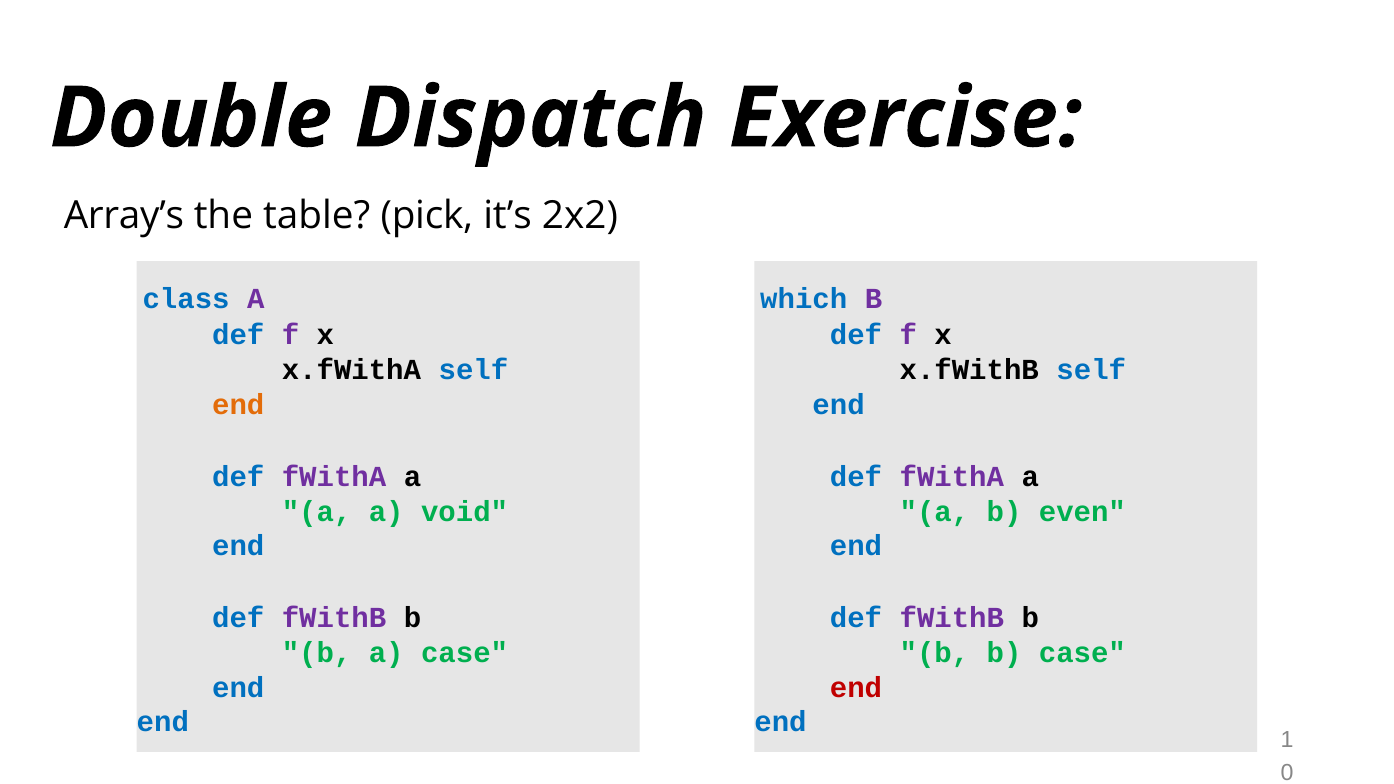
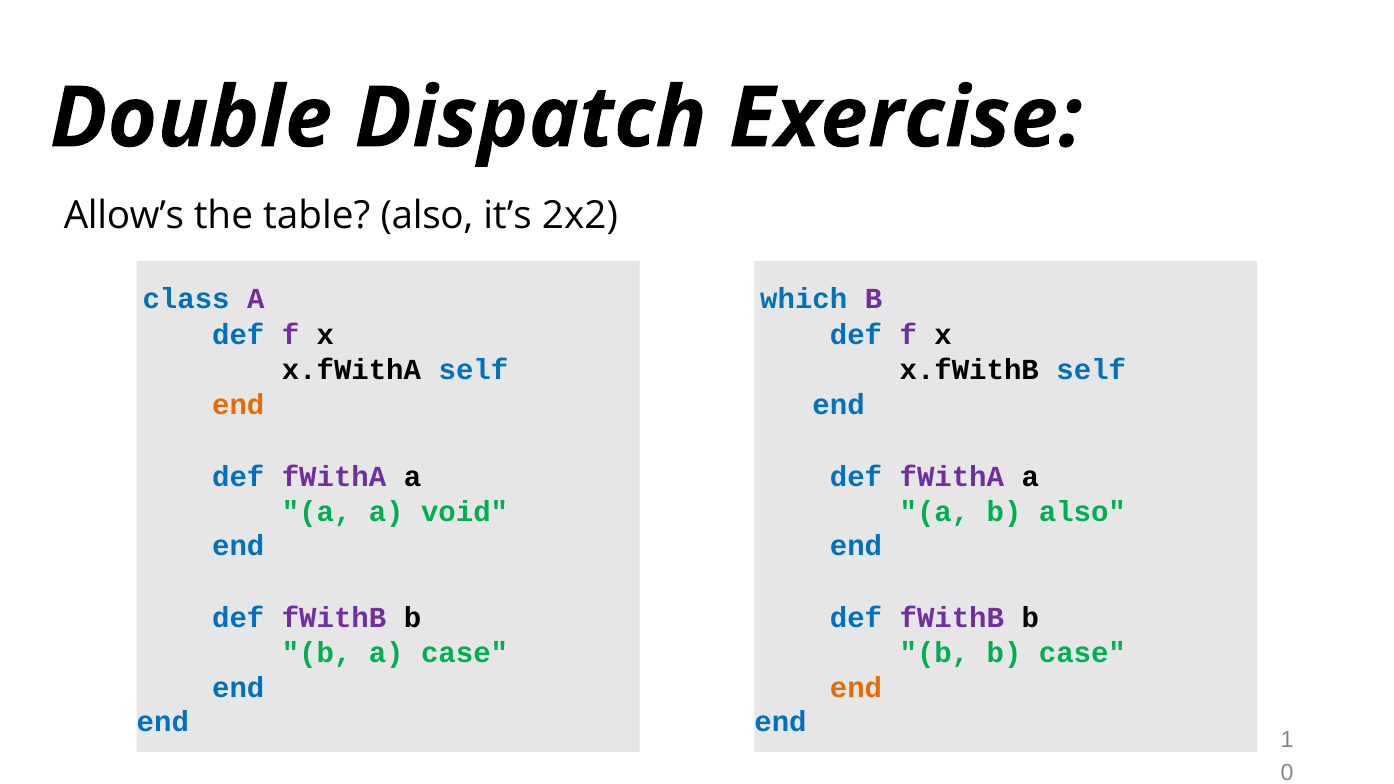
Array’s: Array’s -> Allow’s (124, 216)
table pick: pick -> also (427, 216)
b even: even -> also (1082, 512)
end colour: red -> orange (856, 688)
